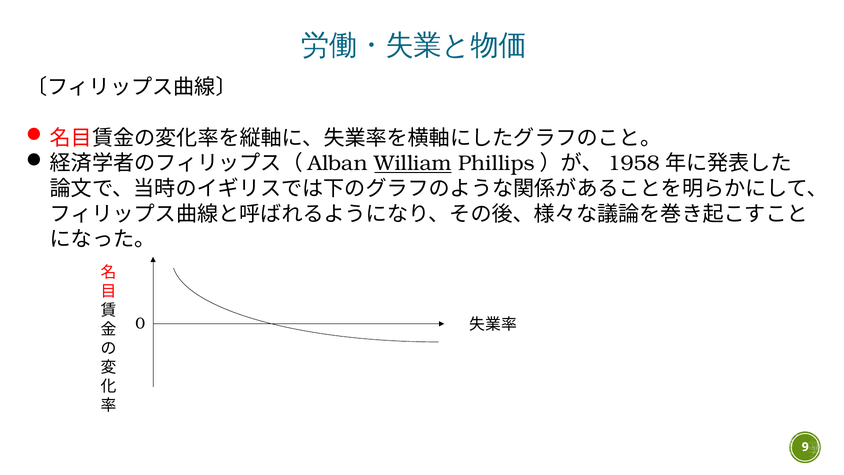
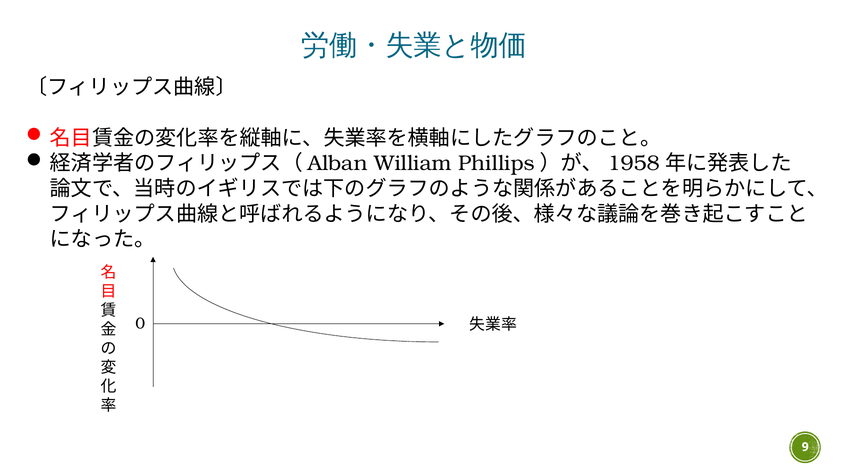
William underline: present -> none (413, 163)
